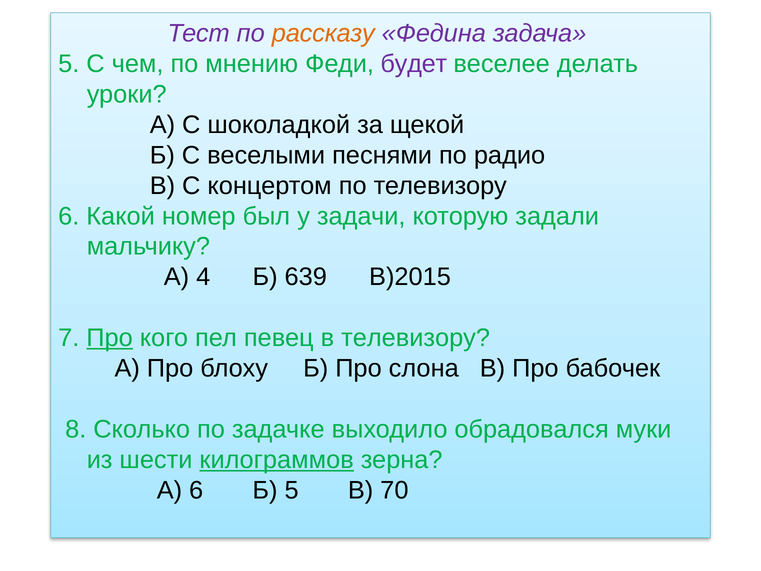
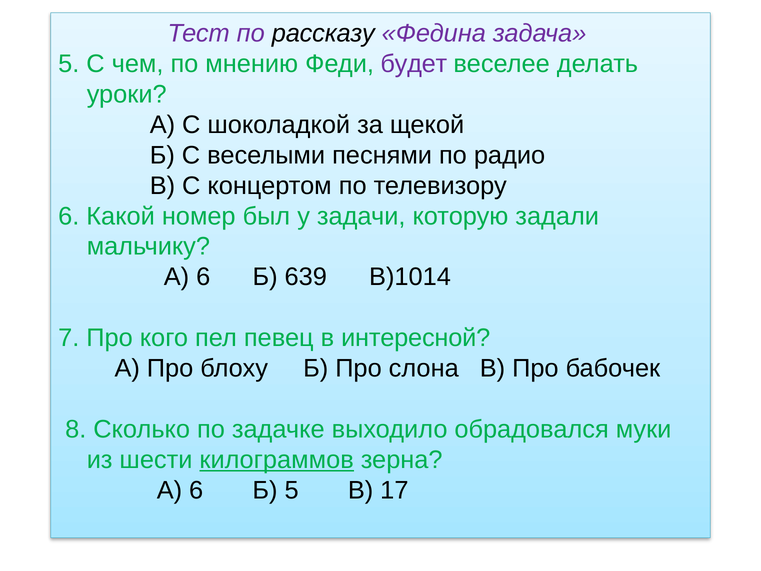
рассказу colour: orange -> black (323, 33)
4: 4 -> 6 (203, 277)
В)2015: В)2015 -> В)1014 (410, 277)
Про underline: present -> none (110, 338)
в телевизору: телевизору -> интересной (416, 338)
70: 70 -> 17 (394, 490)
